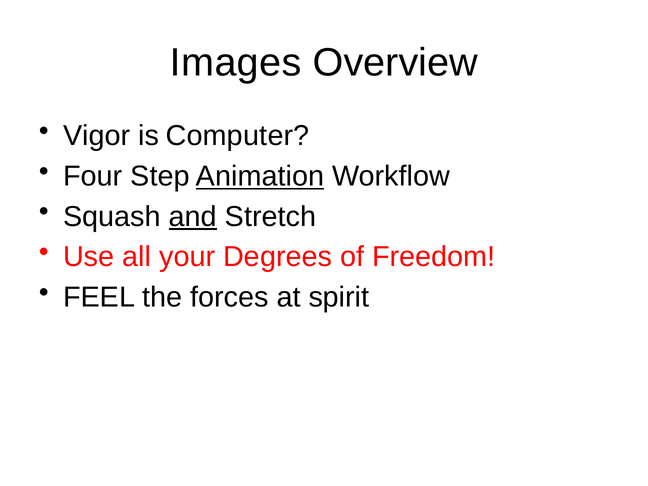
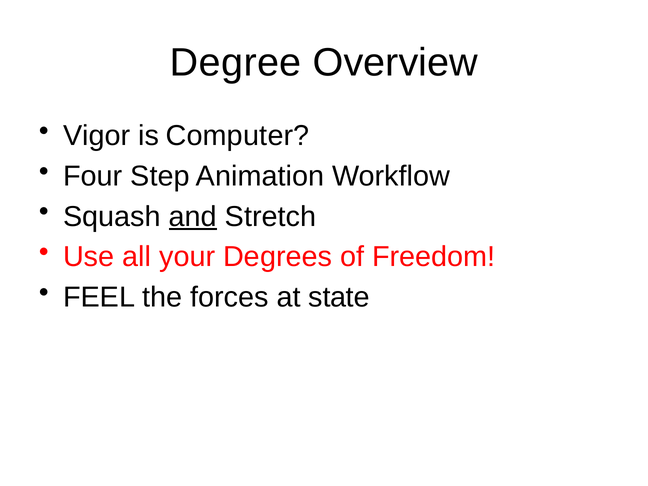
Images: Images -> Degree (236, 63)
Animation underline: present -> none (260, 176)
spirit: spirit -> state (339, 297)
